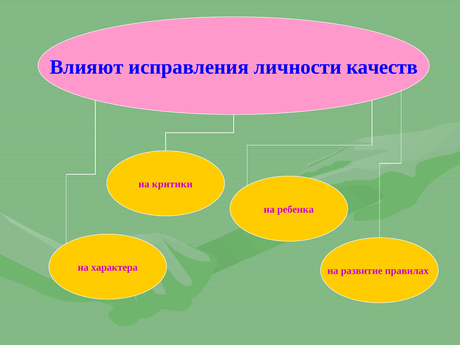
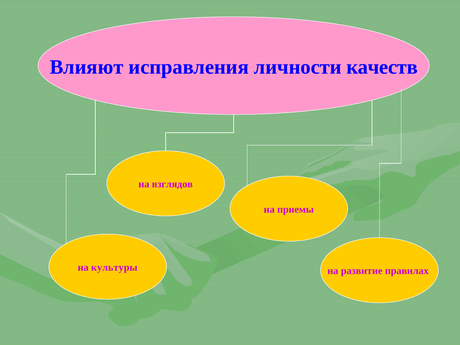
критики: критики -> взглядов (172, 184)
ребенка: ребенка -> приемы (296, 209)
характера: характера -> культуры (114, 267)
